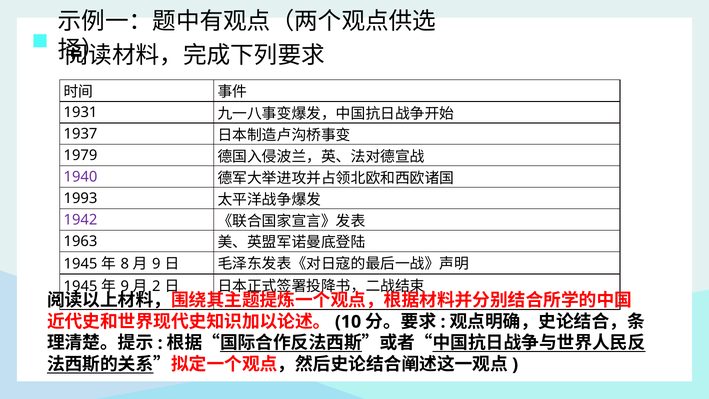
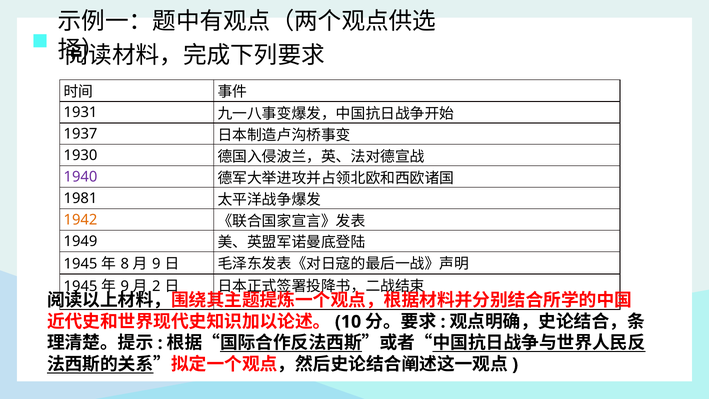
1979: 1979 -> 1930 (80, 155)
1993: 1993 -> 1981 (80, 198)
1942 colour: purple -> orange (80, 220)
1963: 1963 -> 1949 (80, 241)
